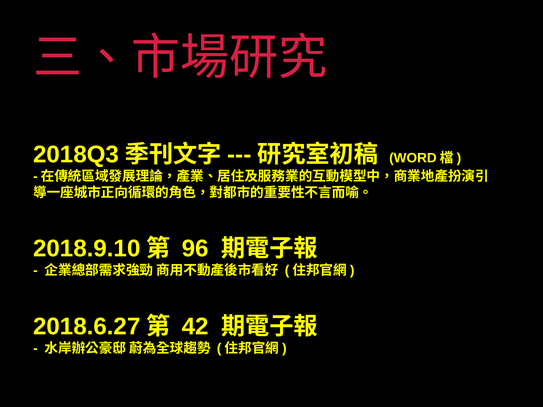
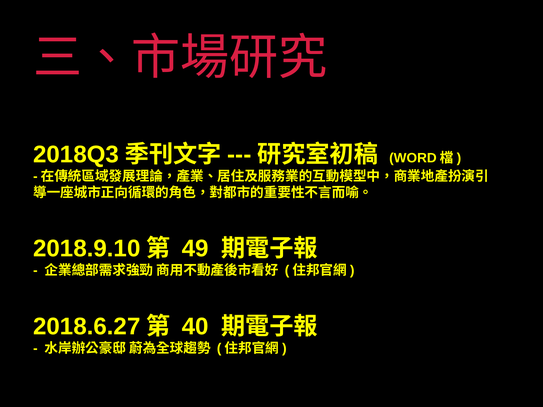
96: 96 -> 49 (195, 249)
42: 42 -> 40 (195, 327)
